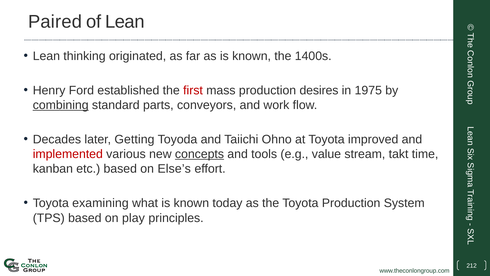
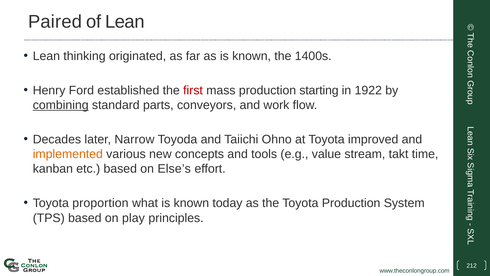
desires: desires -> starting (319, 90)
1975: 1975 -> 1922 (368, 90)
Getting: Getting -> Narrow (134, 139)
implemented colour: red -> orange (68, 154)
concepts underline: present -> none (199, 154)
examining: examining -> proportion (100, 203)
